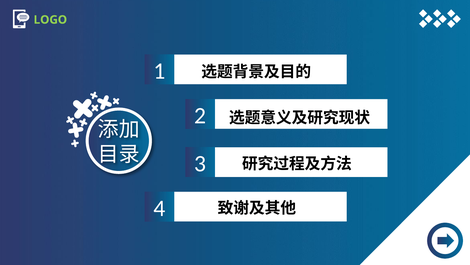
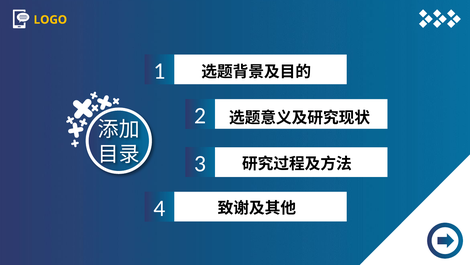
LOGO colour: light green -> yellow (50, 20)
